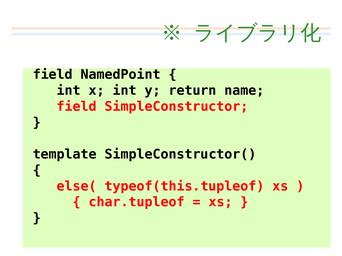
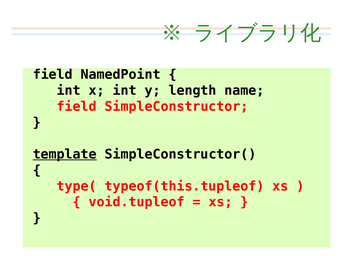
return: return -> length (193, 91)
template underline: none -> present (65, 155)
else(: else( -> type( (77, 186)
char.tupleof: char.tupleof -> void.tupleof (137, 202)
